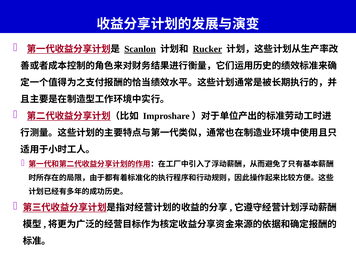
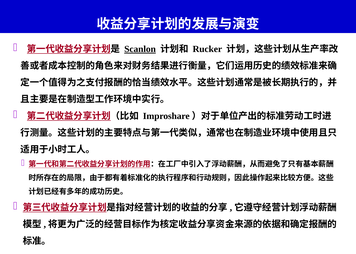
Rucker underline: present -> none (207, 49)
